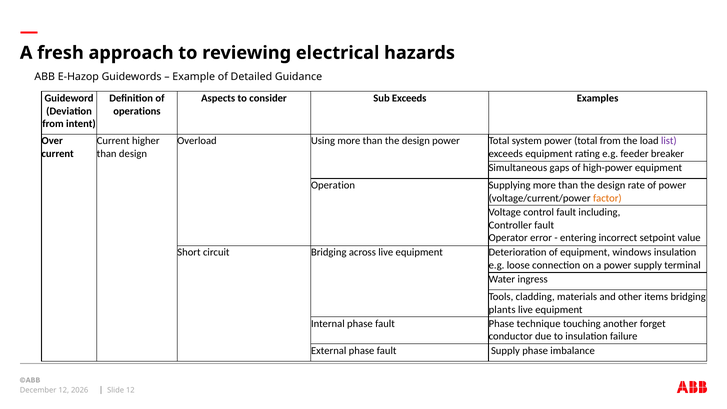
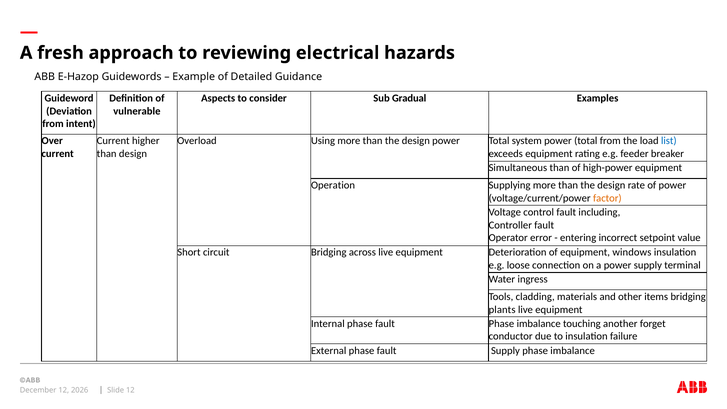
Sub Exceeds: Exceeds -> Gradual (409, 98)
operations: operations -> vulnerable (137, 111)
list colour: purple -> blue (669, 141)
Simultaneous gaps: gaps -> than (559, 168)
fault Phase technique: technique -> imbalance (539, 324)
